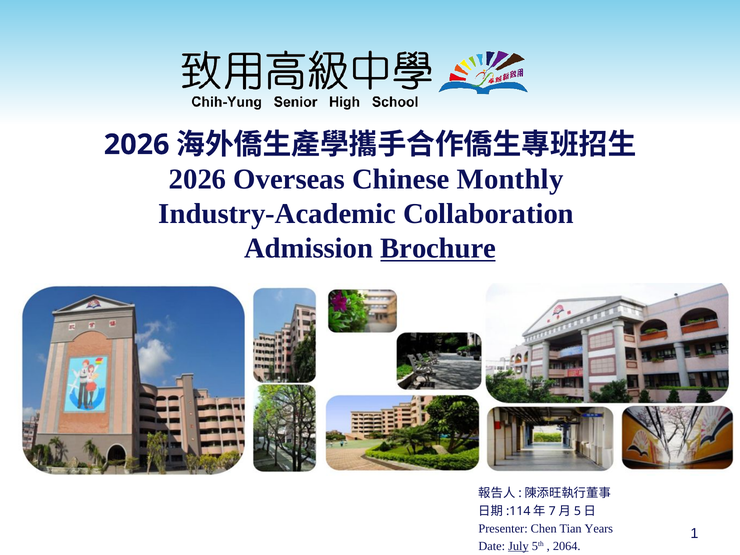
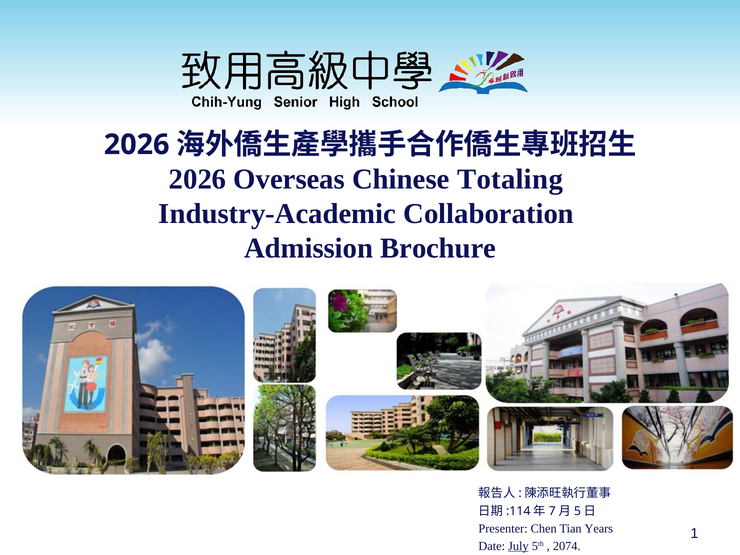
Monthly: Monthly -> Totaling (510, 179)
Brochure underline: present -> none (438, 248)
2064: 2064 -> 2074 (567, 546)
